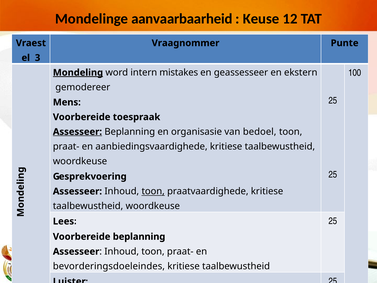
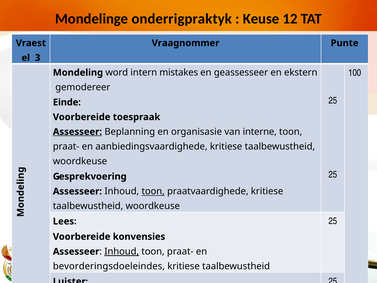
aanvaarbaarheid: aanvaarbaarheid -> onderrigpraktyk (182, 19)
Mondeling underline: present -> none (78, 72)
Mens: Mens -> Einde (67, 102)
bedoel: bedoel -> interne (260, 132)
Voorbereide beplanning: beplanning -> konvensies (139, 236)
Inhoud underline: none -> present (122, 251)
